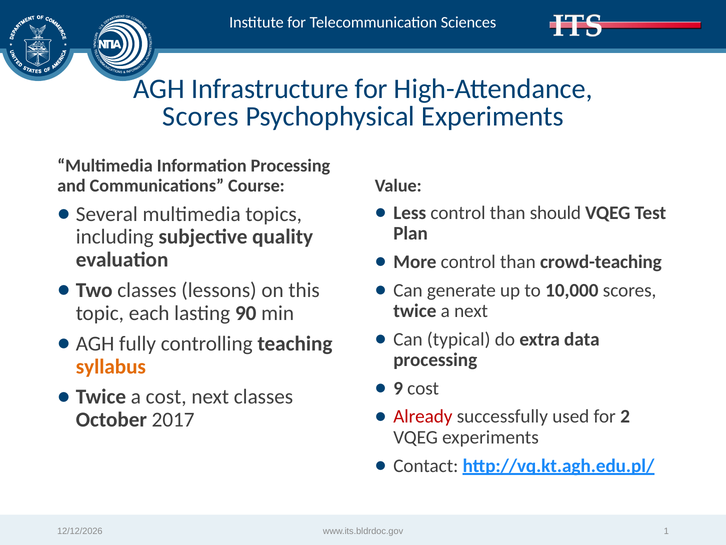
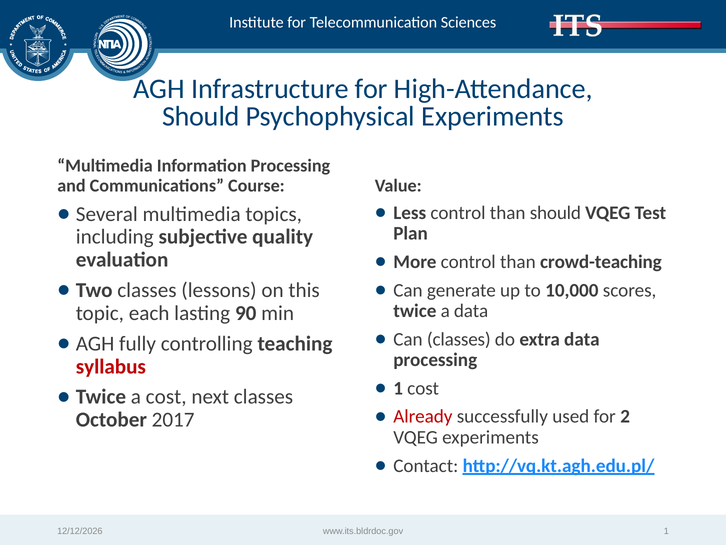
Scores: Scores -> Should (201, 116)
a next: next -> data (471, 311)
Can typical: typical -> classes (459, 339)
syllabus colour: orange -> red (111, 366)
9: 9 -> 1 (398, 388)
